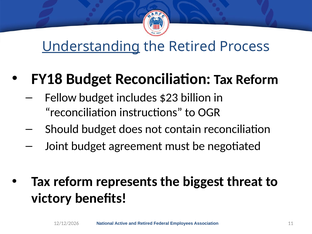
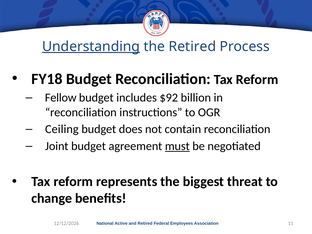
$23: $23 -> $92 (169, 98)
Should: Should -> Ceiling (62, 129)
must underline: none -> present (177, 146)
victory: victory -> change (52, 198)
